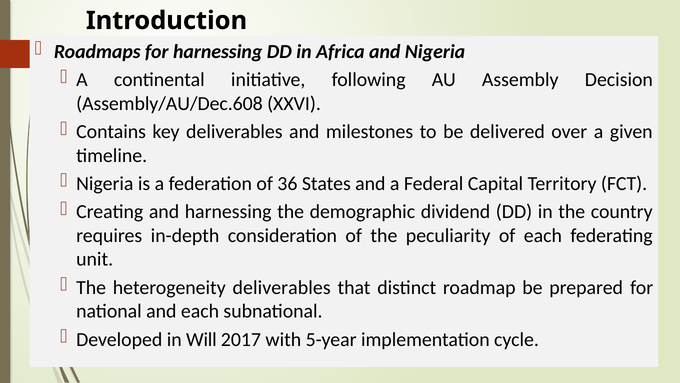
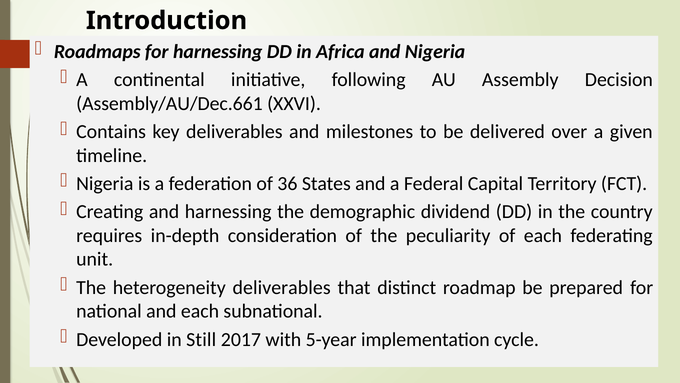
Assembly/AU/Dec.608: Assembly/AU/Dec.608 -> Assembly/AU/Dec.661 (169, 103)
Will: Will -> Still (201, 339)
